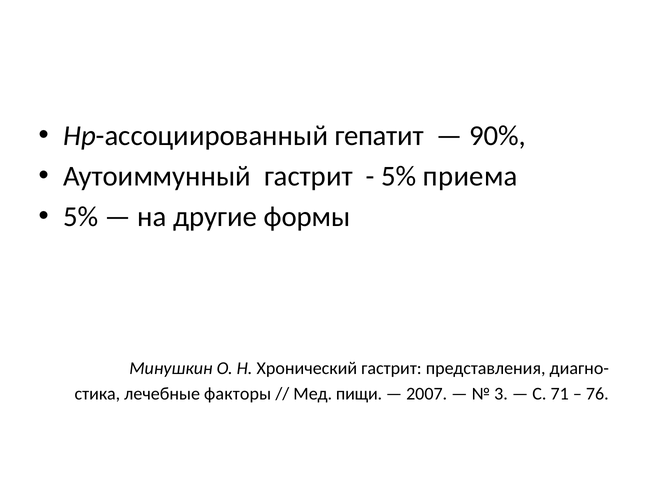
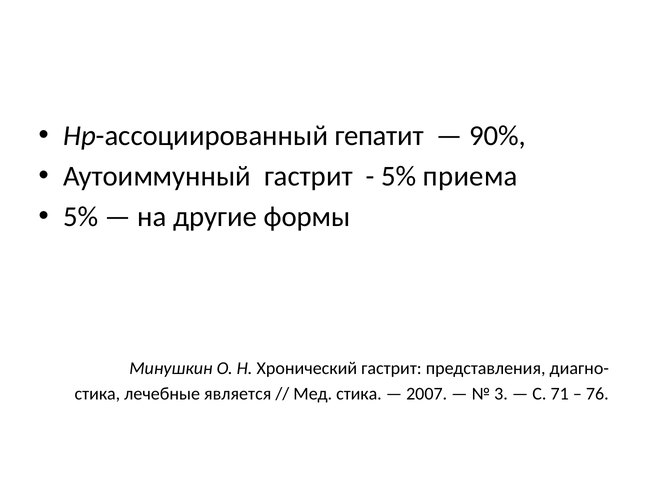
факторы: факторы -> является (238, 394)
Мед пищи: пищи -> стика (359, 394)
